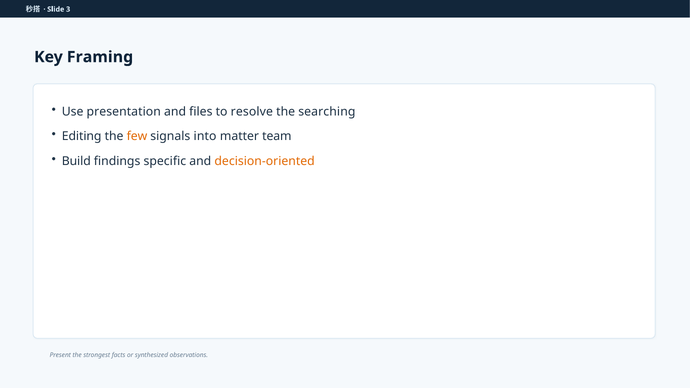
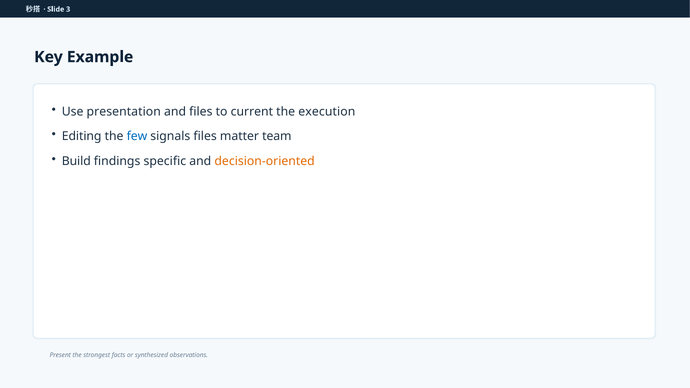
Framing: Framing -> Example (100, 57)
resolve: resolve -> current (252, 112)
searching: searching -> execution (327, 112)
few colour: orange -> blue (137, 136)
signals into: into -> files (205, 136)
